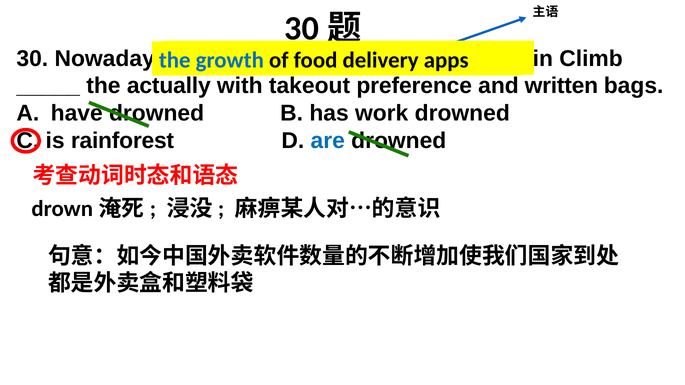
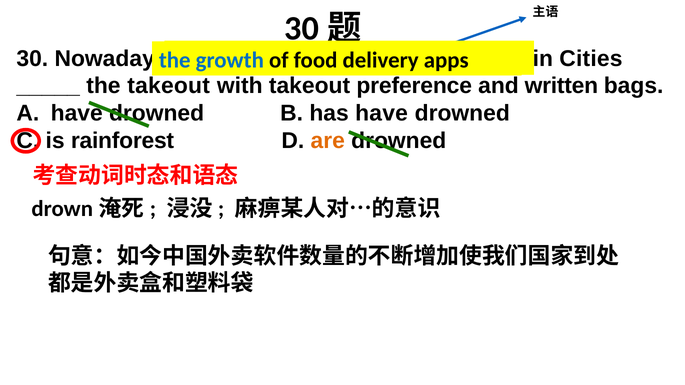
Climb: Climb -> Cities (591, 59)
the actually: actually -> takeout (169, 86)
has work: work -> have (382, 113)
are colour: blue -> orange (328, 141)
